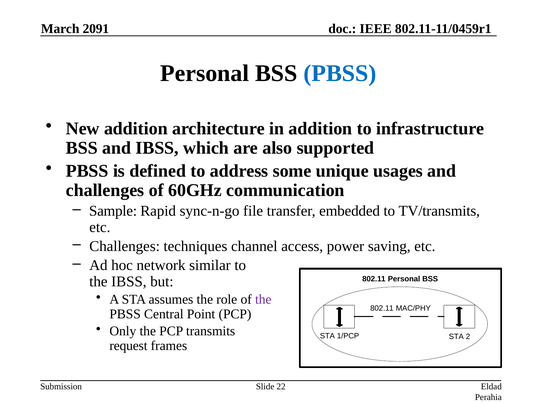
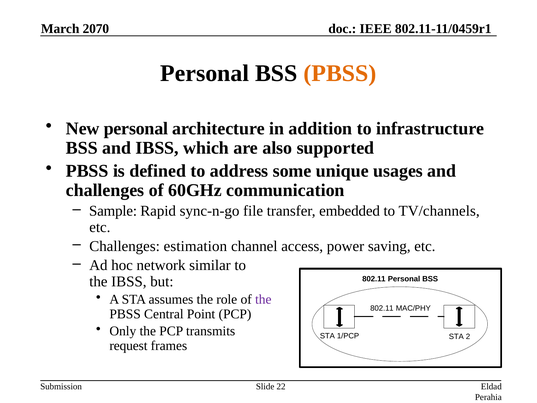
2091: 2091 -> 2070 (96, 29)
PBSS colour: blue -> orange (340, 73)
New addition: addition -> personal (136, 129)
TV/transmits: TV/transmits -> TV/channels (439, 211)
techniques: techniques -> estimation (195, 246)
